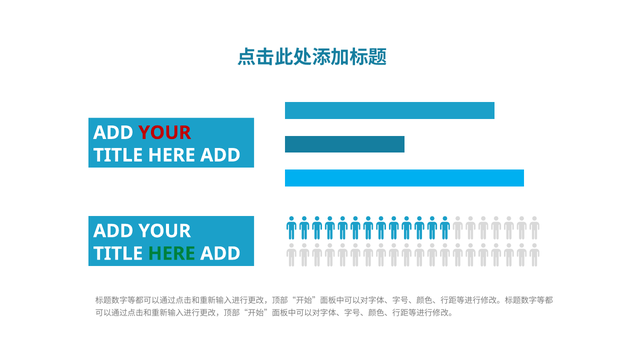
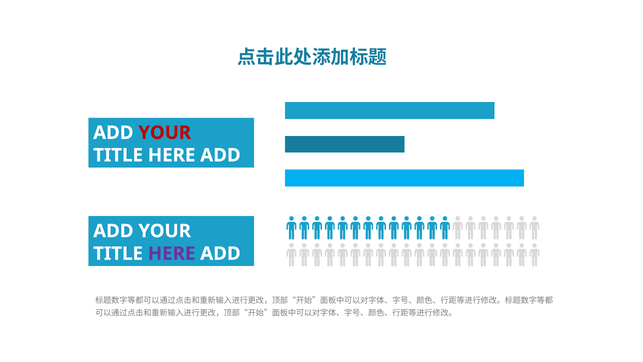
HERE colour: green -> purple (172, 253)
